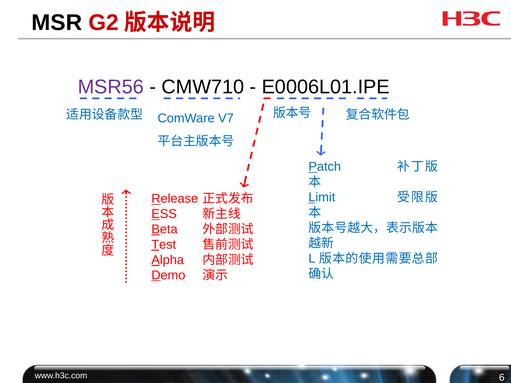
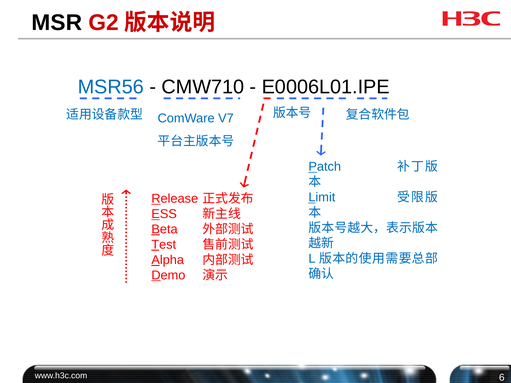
MSR56 colour: purple -> blue (111, 87)
